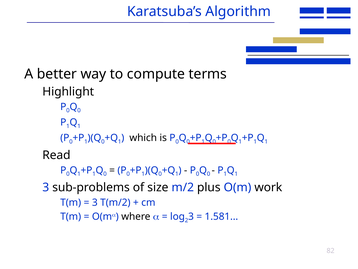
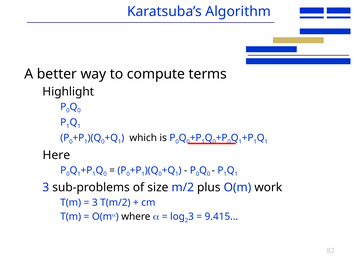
Read: Read -> Here (56, 155)
1.581: 1.581 -> 9.415 (221, 216)
